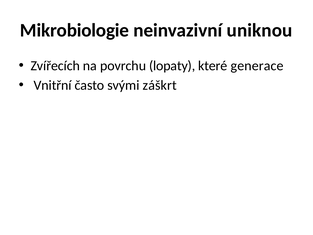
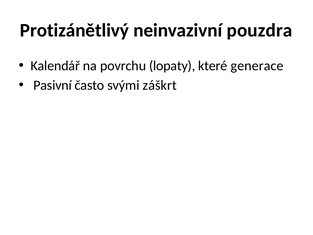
Mikrobiologie: Mikrobiologie -> Protizánětlivý (74, 30)
uniknou: uniknou -> pouzdra (260, 30)
Zvířecích: Zvířecích -> Kalendář (55, 66)
Vnitřní: Vnitřní -> Pasivní (53, 85)
